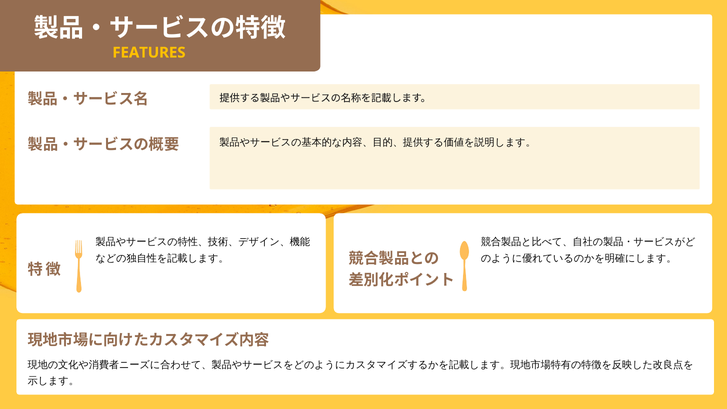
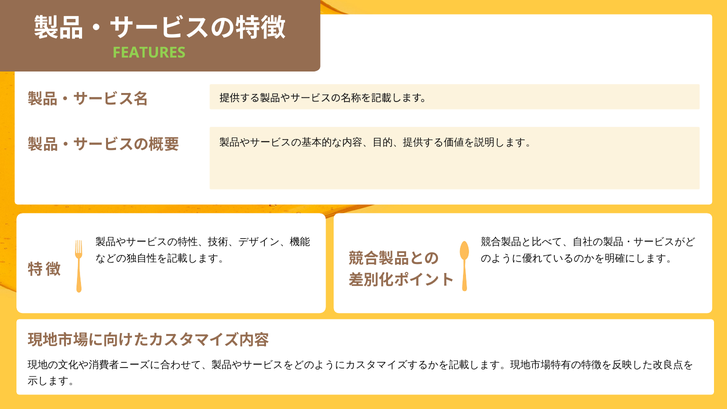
FEATURES colour: yellow -> light green (149, 53)
